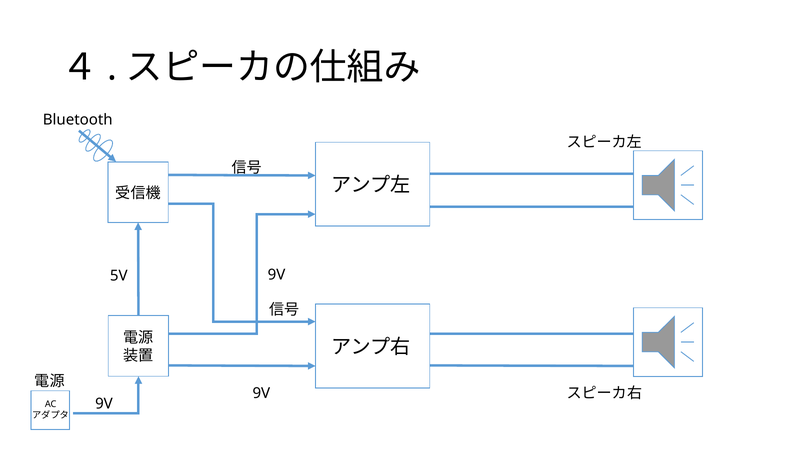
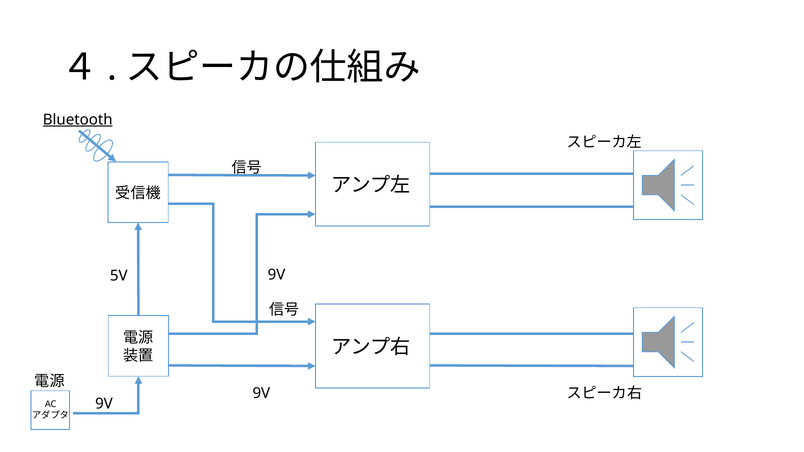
Bluetooth underline: none -> present (78, 120)
